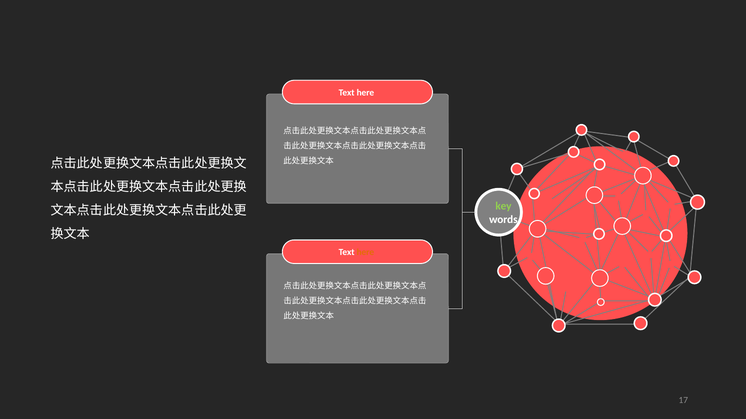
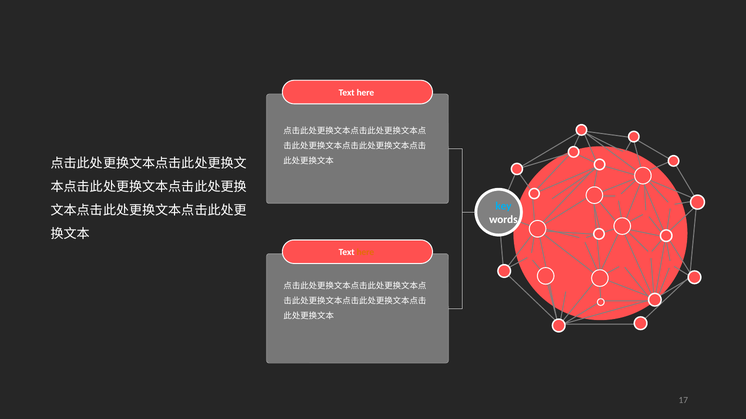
key colour: light green -> light blue (503, 207)
